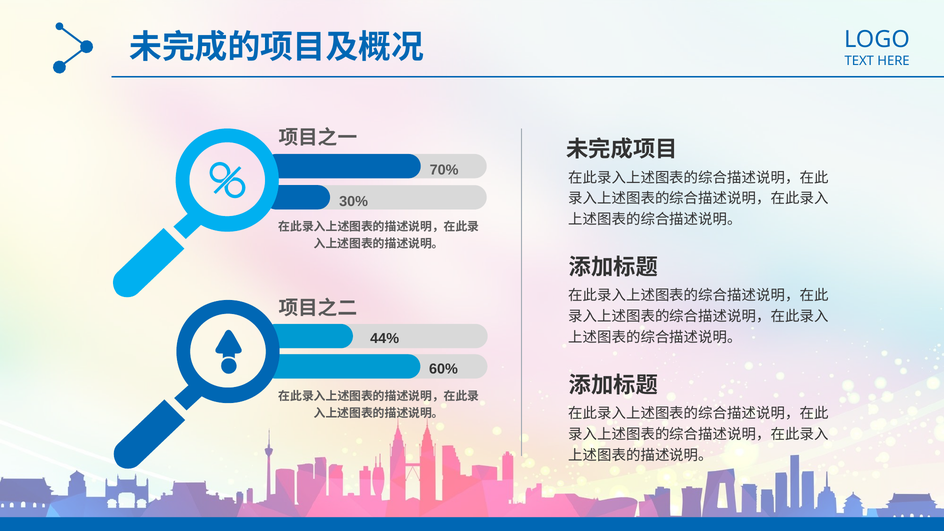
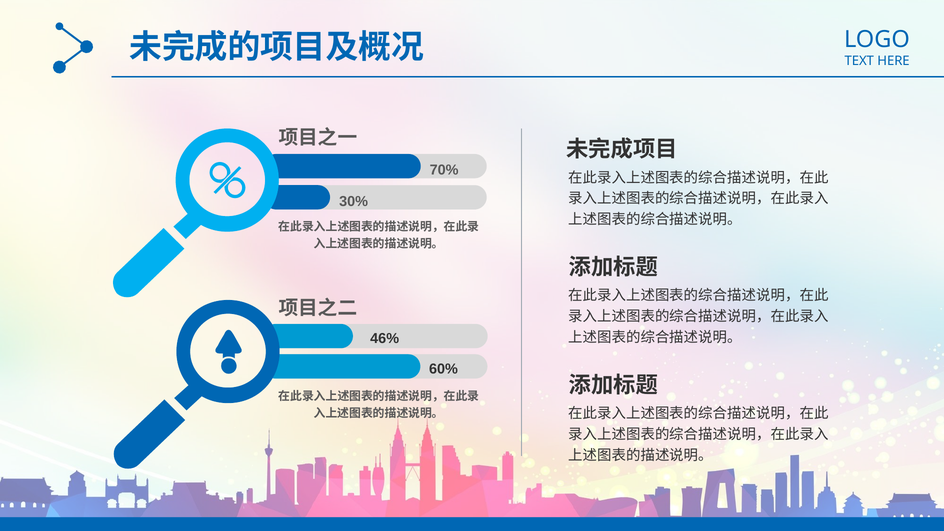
44%: 44% -> 46% (385, 339)
